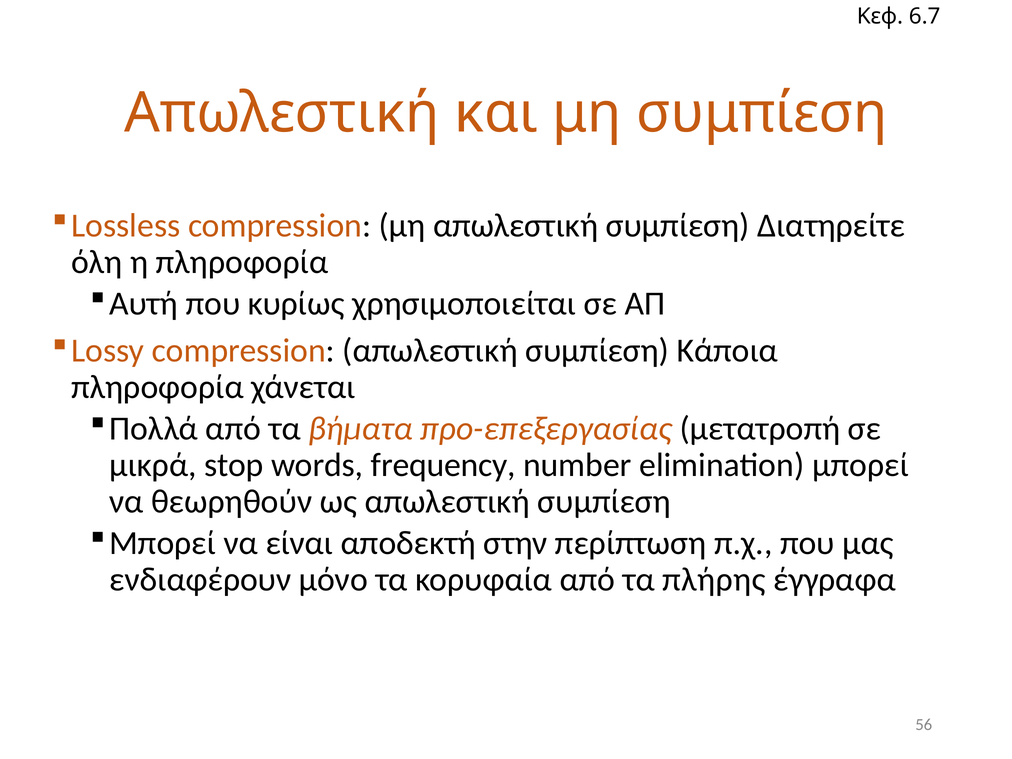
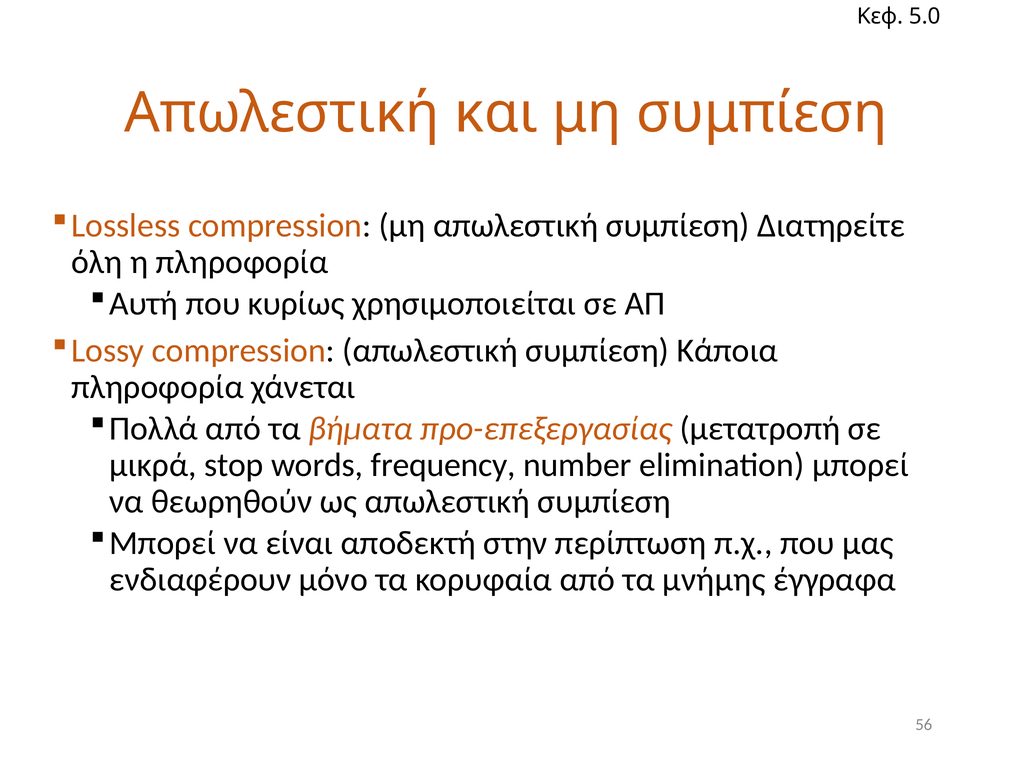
6.7: 6.7 -> 5.0 (925, 17)
πλήρης: πλήρης -> μνήμης (714, 580)
